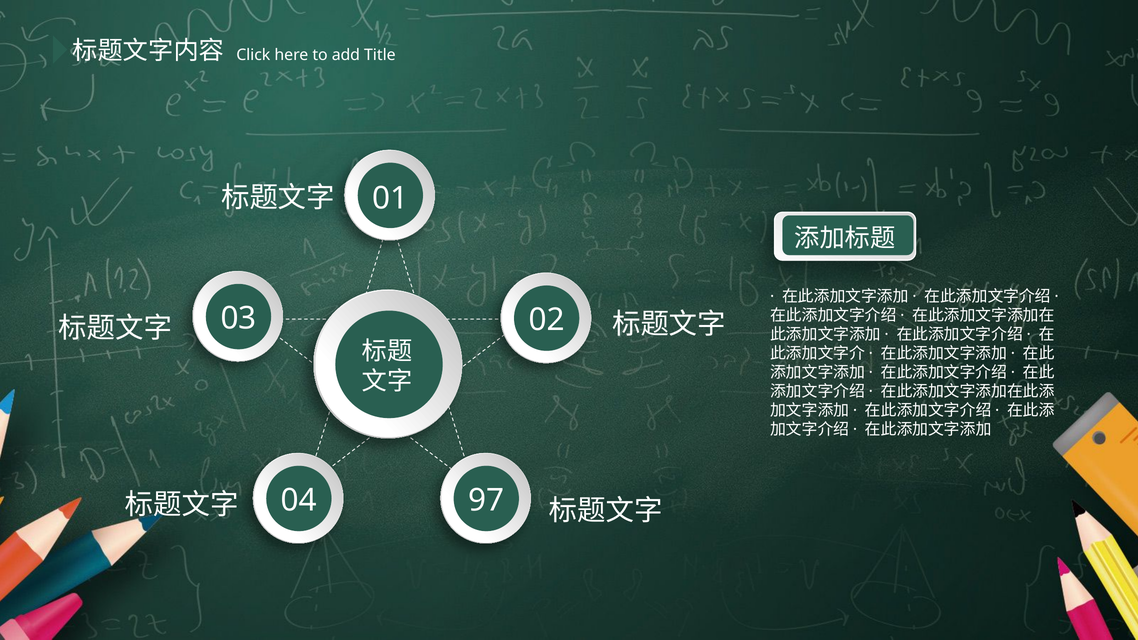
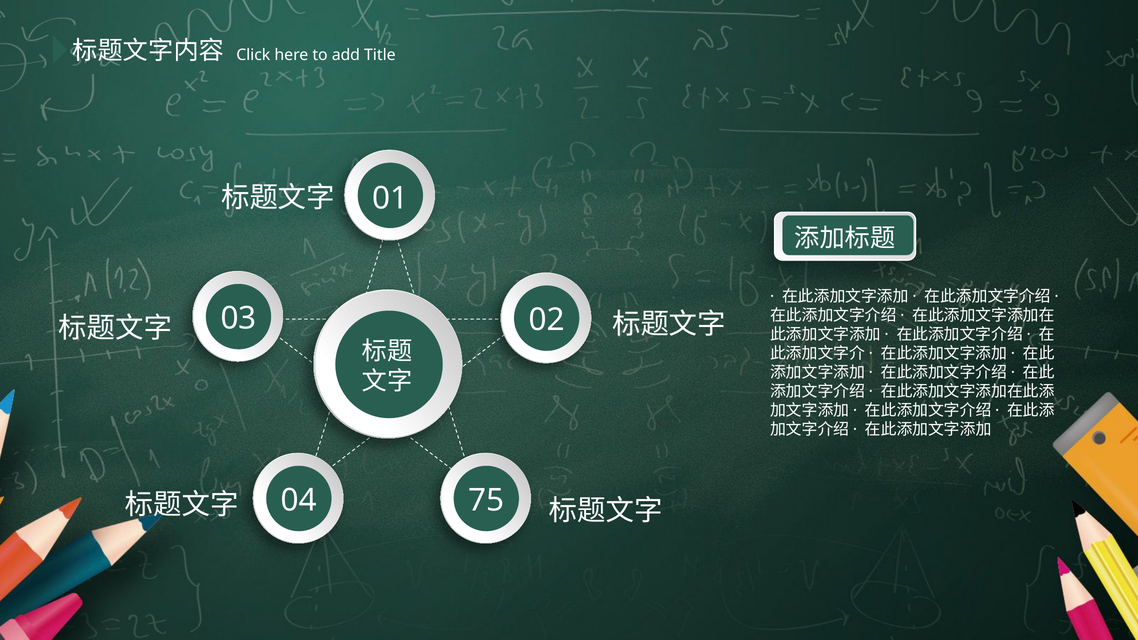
97: 97 -> 75 (486, 500)
